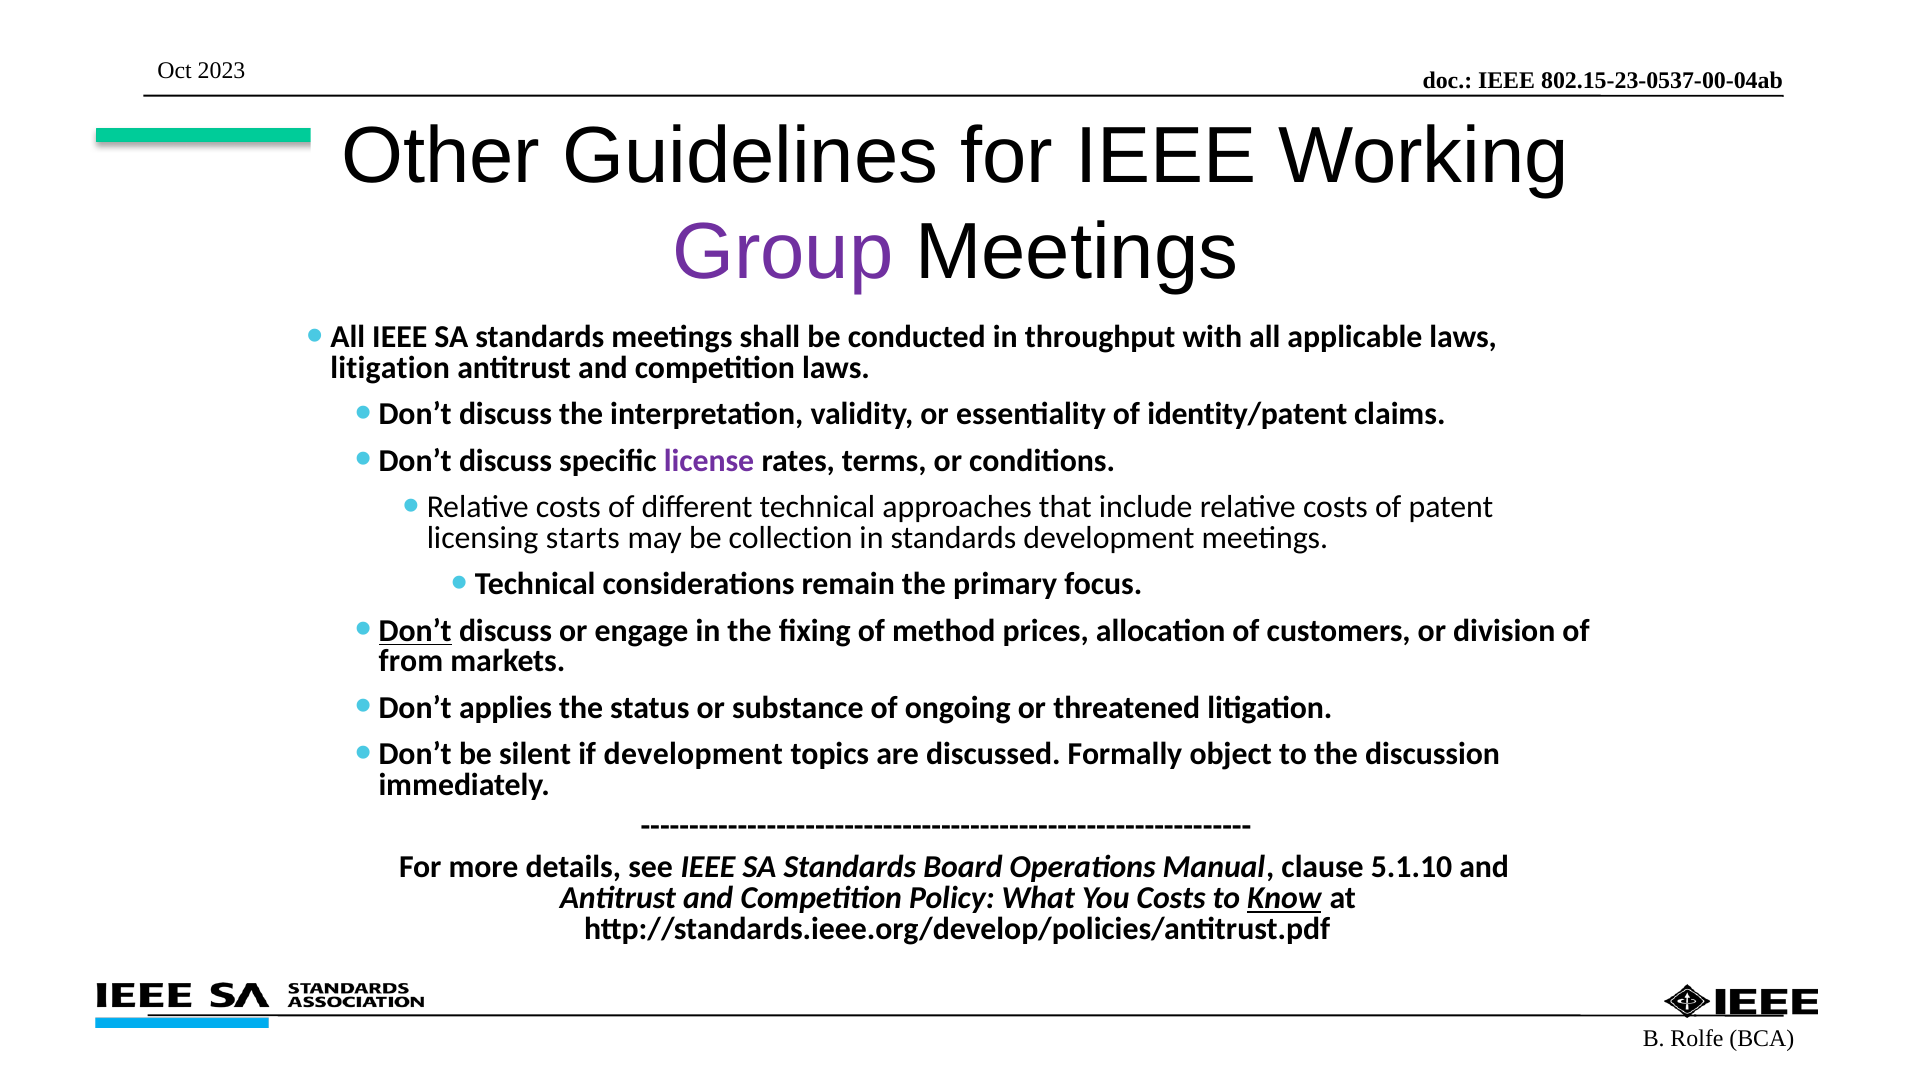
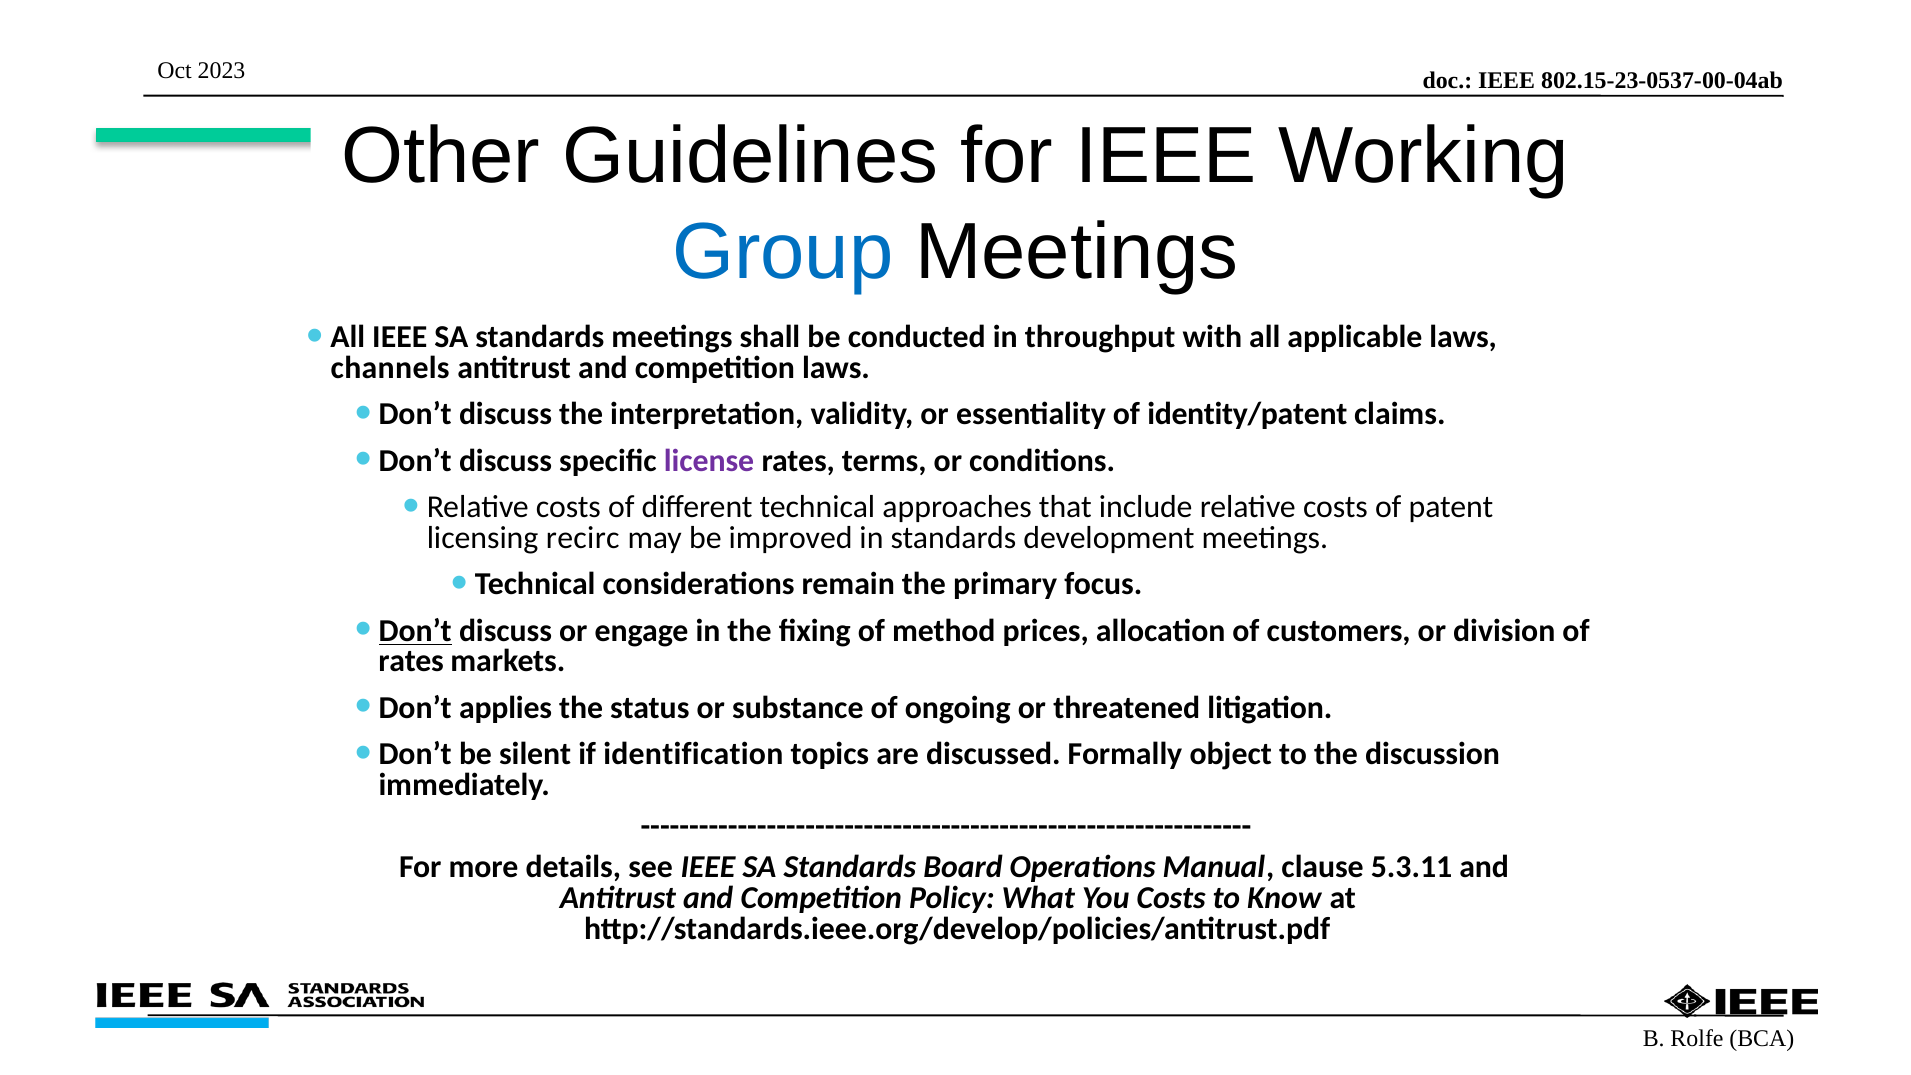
Group colour: purple -> blue (783, 252)
litigation: litigation -> channels (390, 368)
starts: starts -> recirc (583, 538)
collection: collection -> improved (791, 538)
from: from -> rates (411, 661)
if development: development -> identification (693, 754)
5.1.10: 5.1.10 -> 5.3.11 (1412, 867)
Know underline: present -> none (1284, 898)
